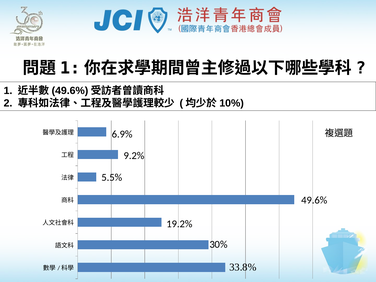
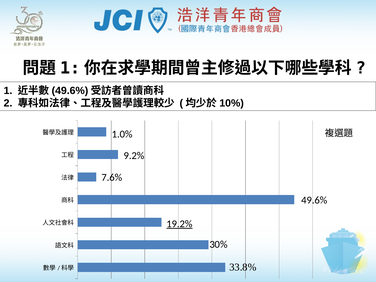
6.9%: 6.9% -> 1.0% (122, 134)
5.5%: 5.5% -> 7.6% (112, 178)
19.2% underline: none -> present (179, 224)
